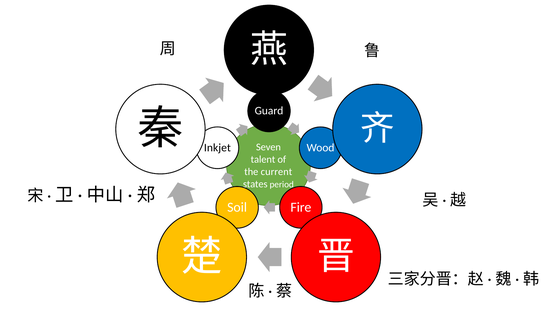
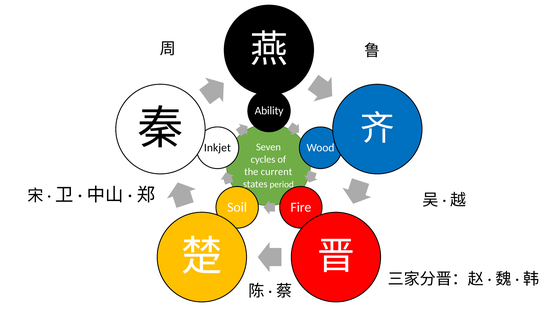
Guard: Guard -> Ability (269, 111)
talent: talent -> cycles (263, 159)
